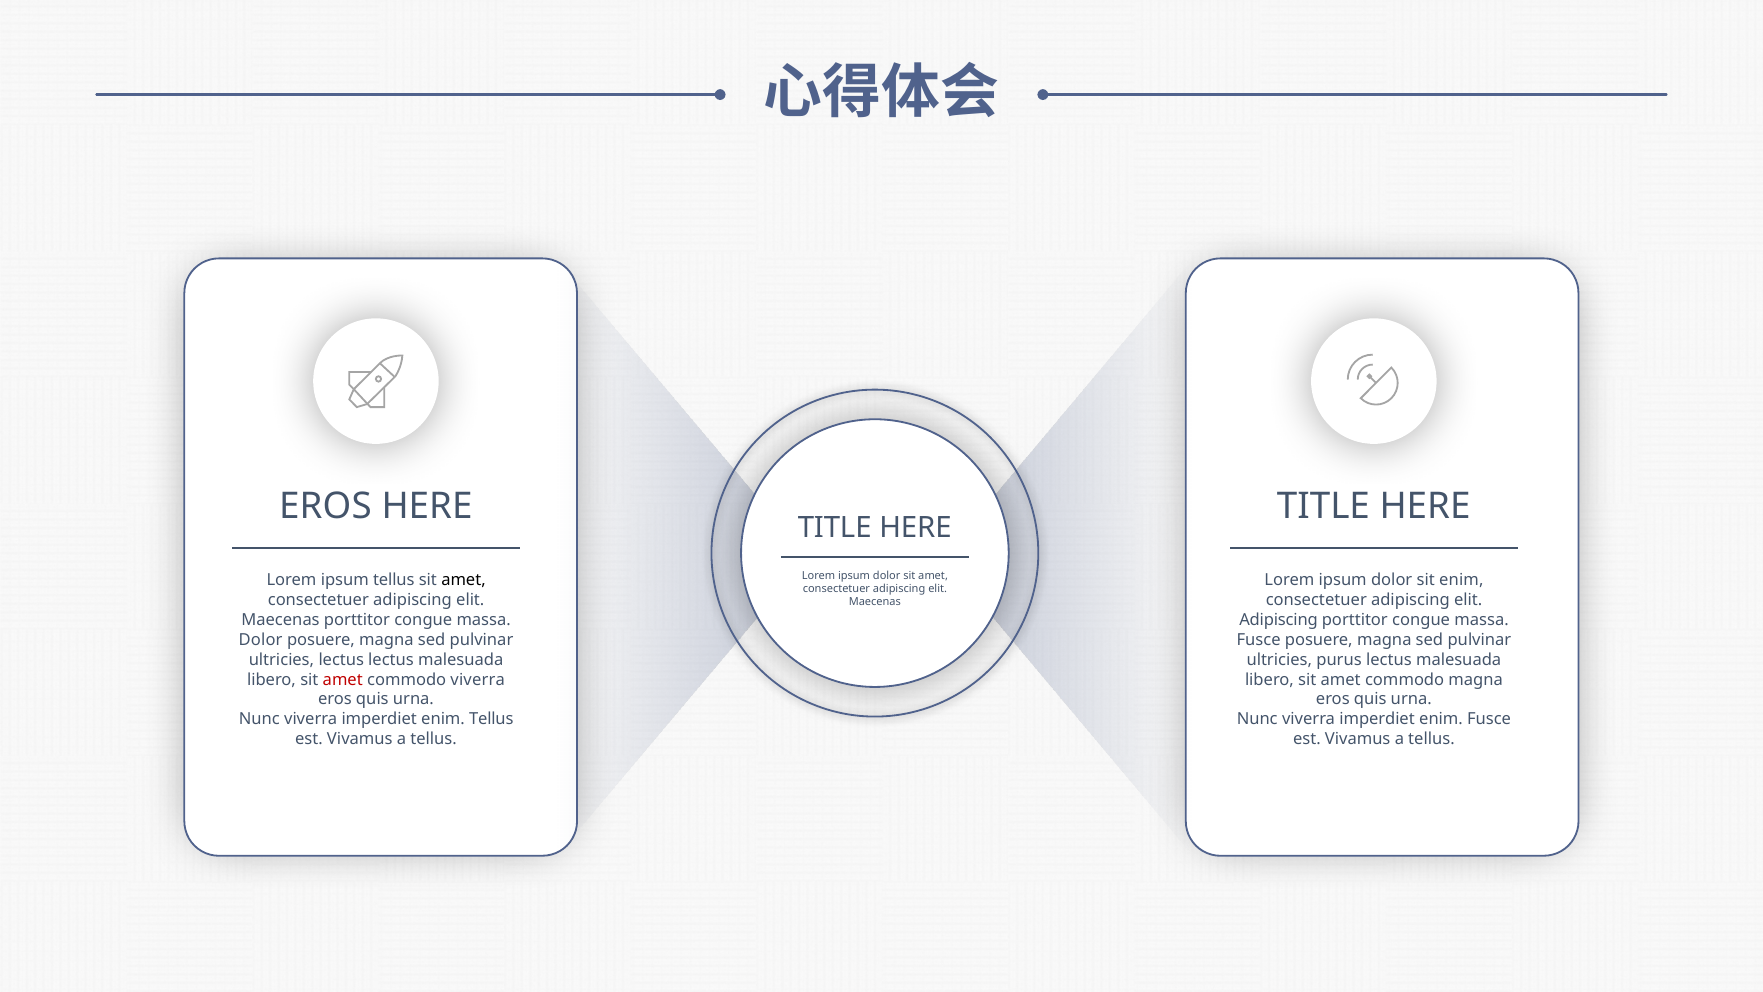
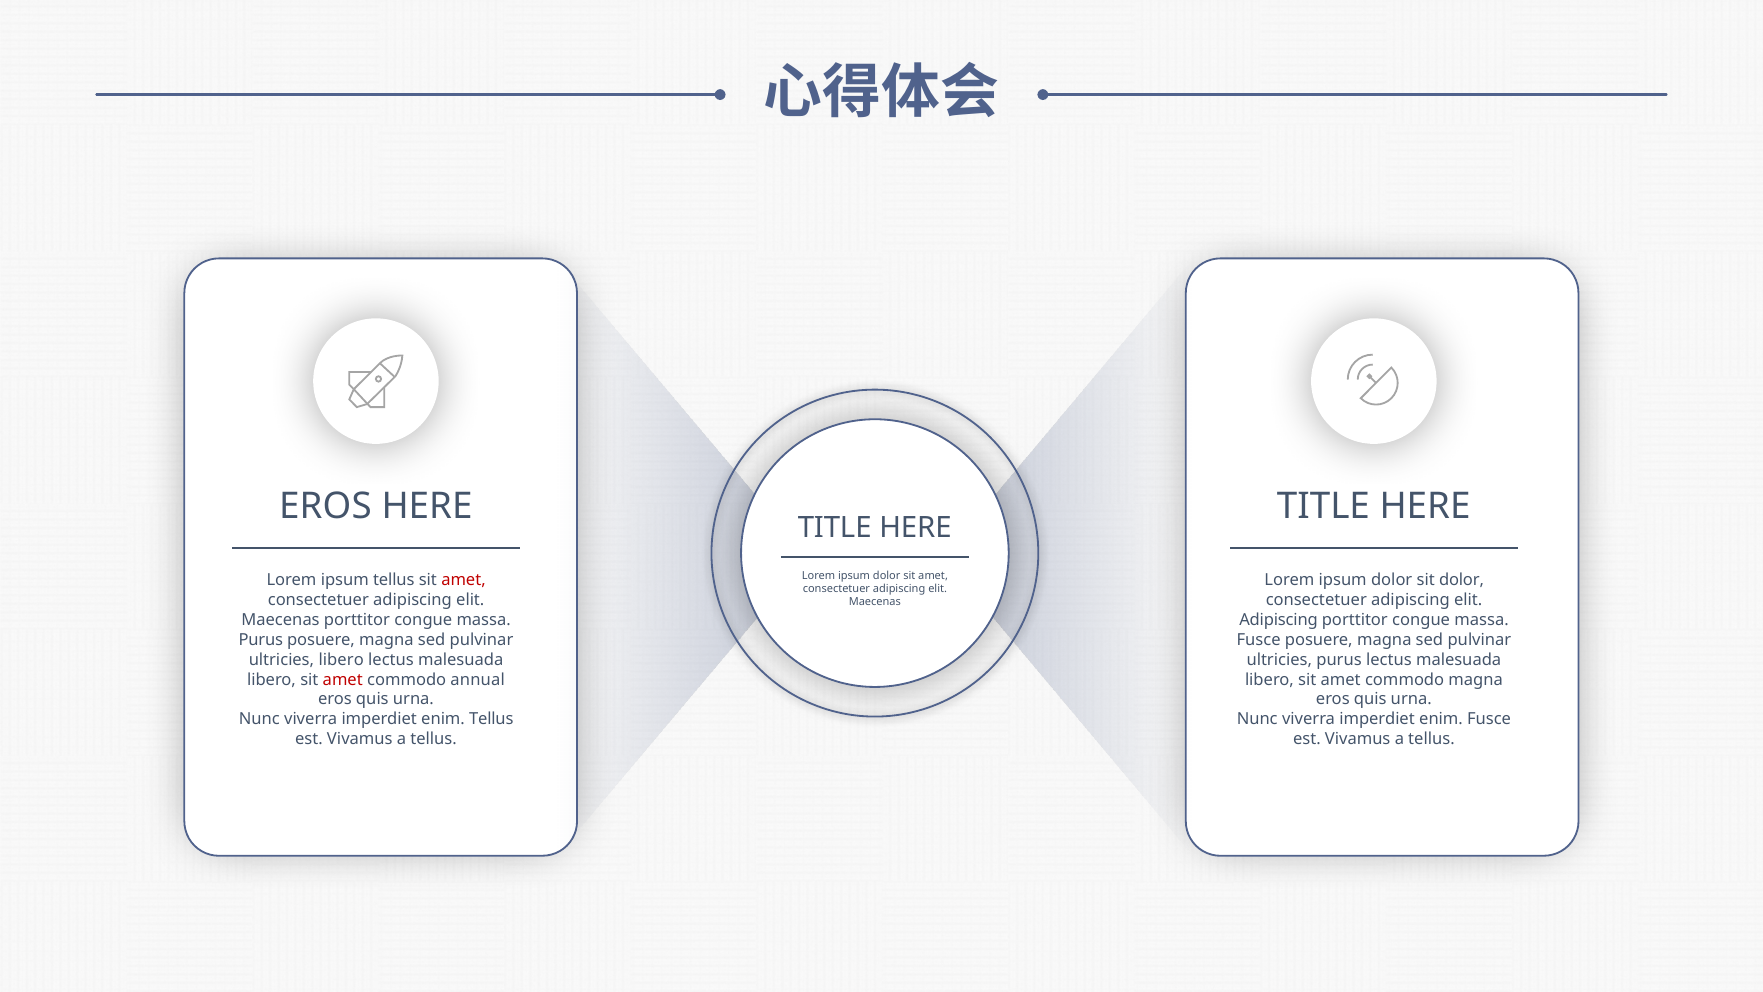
amet colour: black -> red (463, 580)
sit enim: enim -> dolor (1461, 580)
Dolor: Dolor -> Purus (261, 640)
ultricies lectus: lectus -> libero (341, 660)
commodo viverra: viverra -> annual (478, 679)
